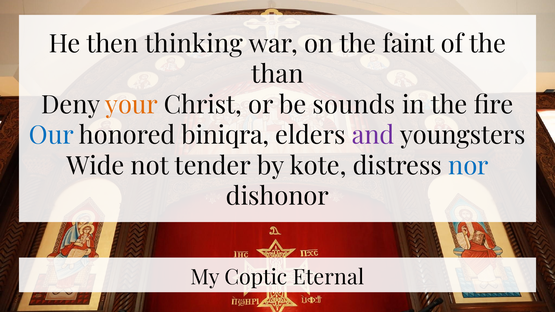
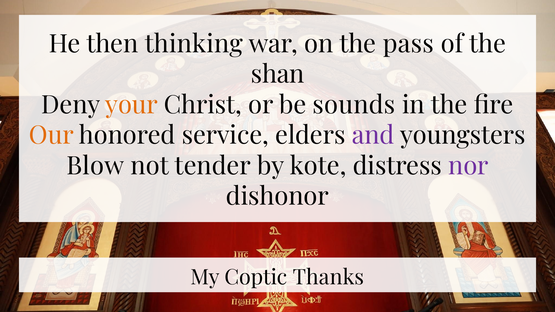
faint: faint -> pass (408, 44)
than: than -> shan (278, 75)
Our colour: blue -> orange (51, 136)
biniqra: biniqra -> service (225, 136)
Wide: Wide -> Blow (95, 166)
nor colour: blue -> purple (468, 166)
Eternal: Eternal -> Thanks (328, 278)
